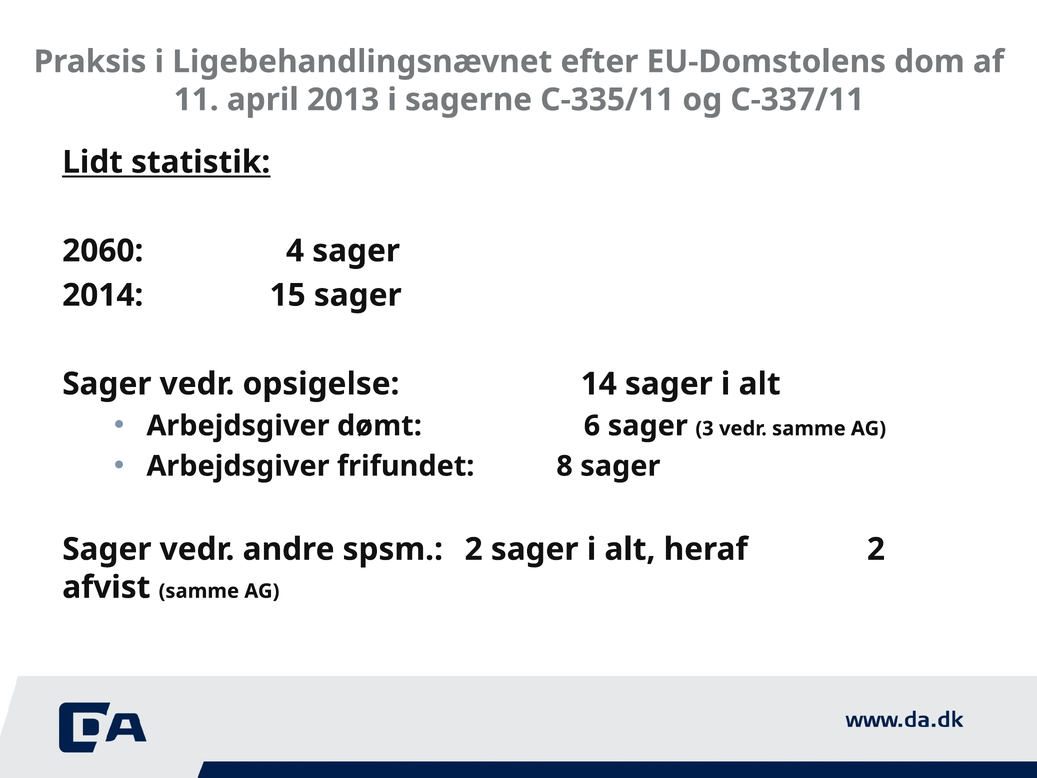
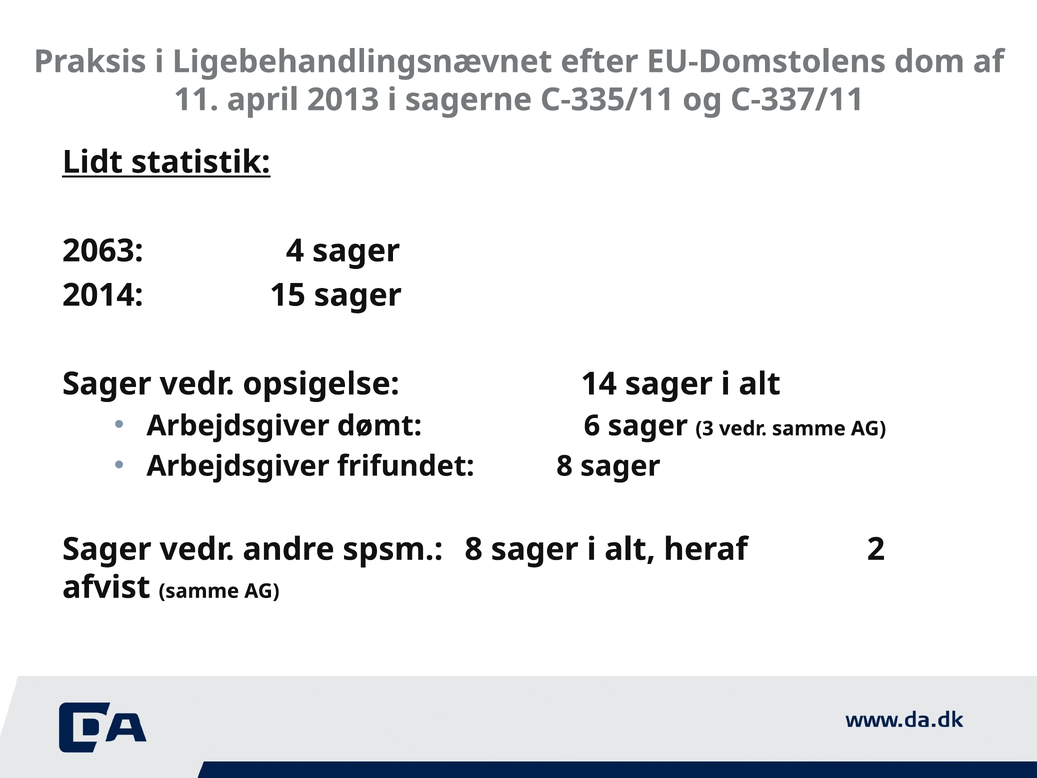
2060: 2060 -> 2063 (103, 251)
spsm 2: 2 -> 8 (474, 549)
